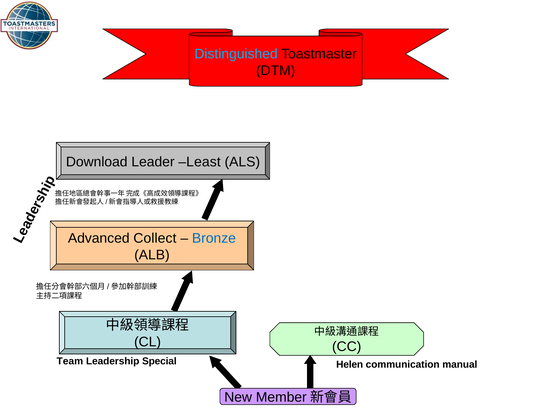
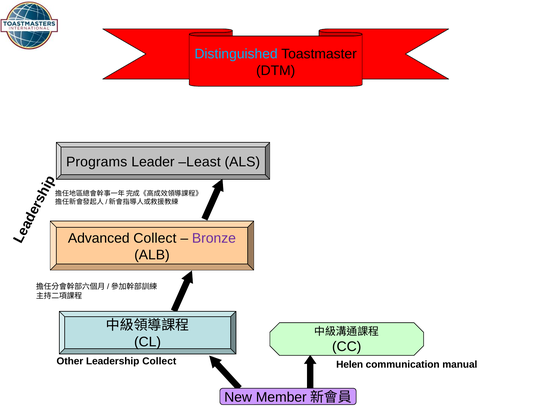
Download: Download -> Programs (97, 162)
Bronze colour: blue -> purple (214, 238)
Team: Team -> Other (70, 362)
Leadership Special: Special -> Collect (159, 362)
